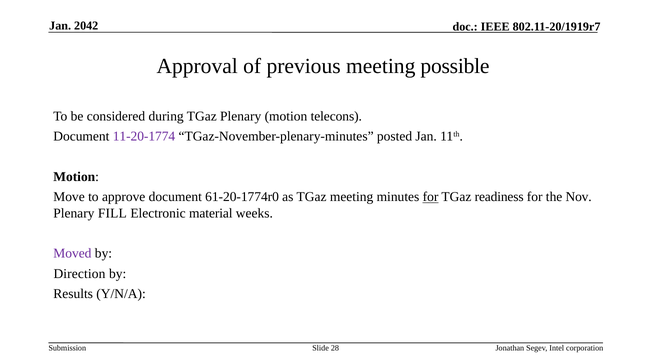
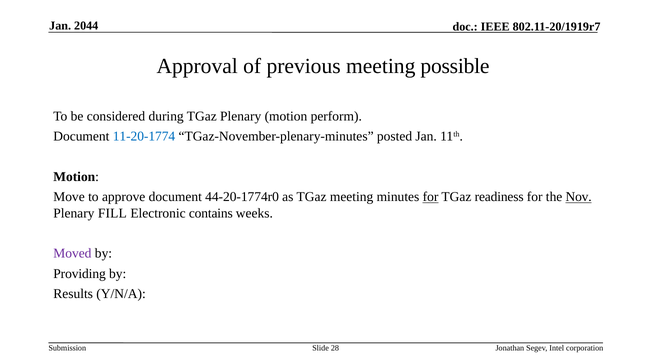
2042: 2042 -> 2044 (86, 26)
telecons: telecons -> perform (336, 116)
11-20-1774 colour: purple -> blue (144, 137)
61-20-1774r0: 61-20-1774r0 -> 44-20-1774r0 (242, 197)
Nov underline: none -> present (579, 197)
material: material -> contains (211, 213)
Direction: Direction -> Providing (80, 274)
